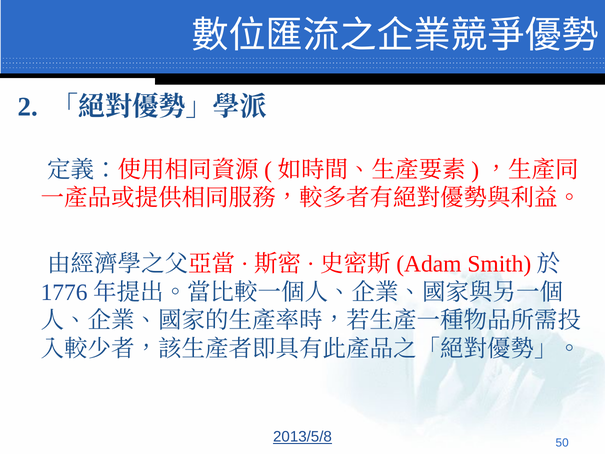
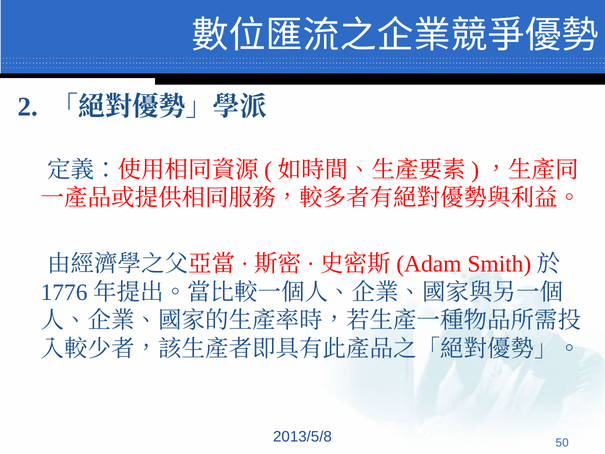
2013/5/8 underline: present -> none (302, 437)
